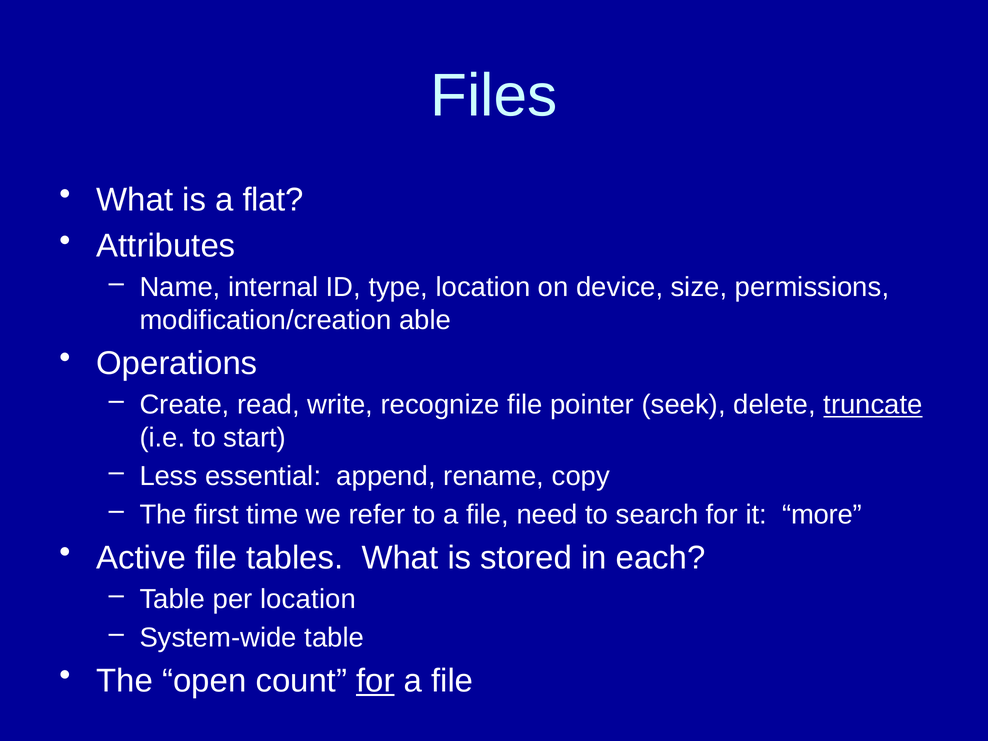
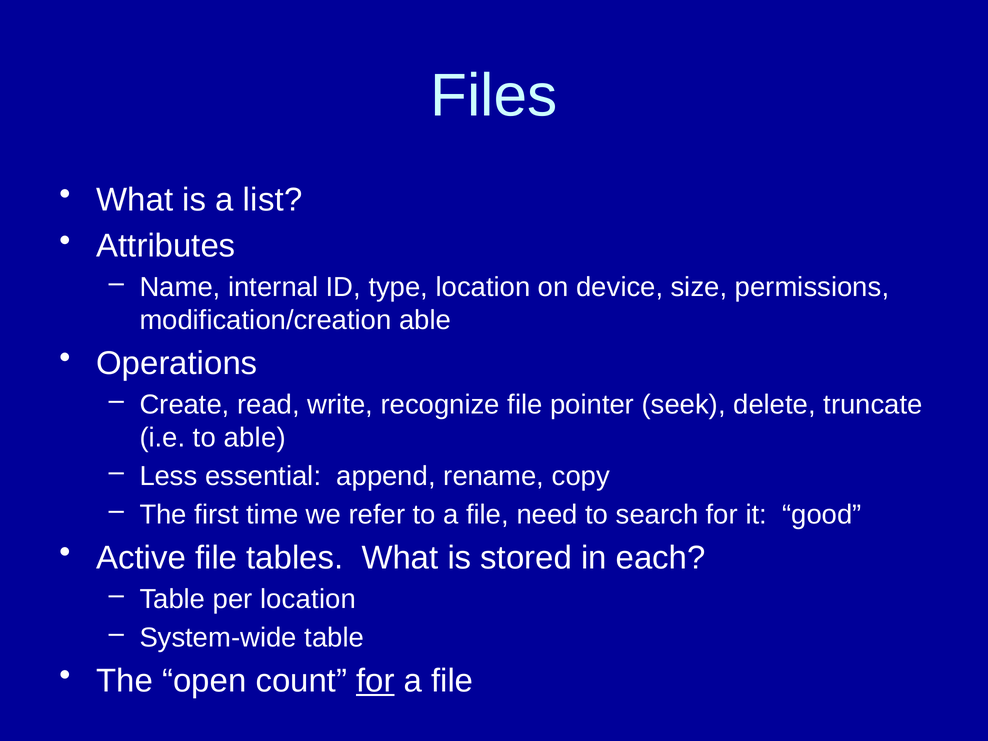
flat: flat -> list (273, 200)
truncate underline: present -> none (873, 405)
to start: start -> able (255, 438)
more: more -> good (822, 515)
